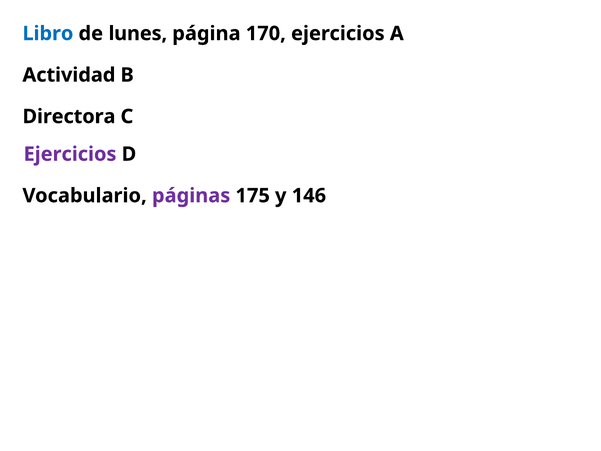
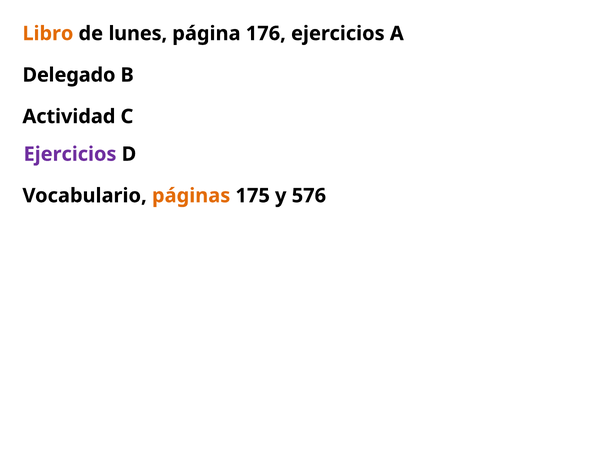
Libro colour: blue -> orange (48, 33)
170: 170 -> 176 (266, 33)
Actividad: Actividad -> Delegado (69, 75)
Directora: Directora -> Actividad (69, 116)
páginas colour: purple -> orange (191, 196)
146: 146 -> 576 (309, 196)
